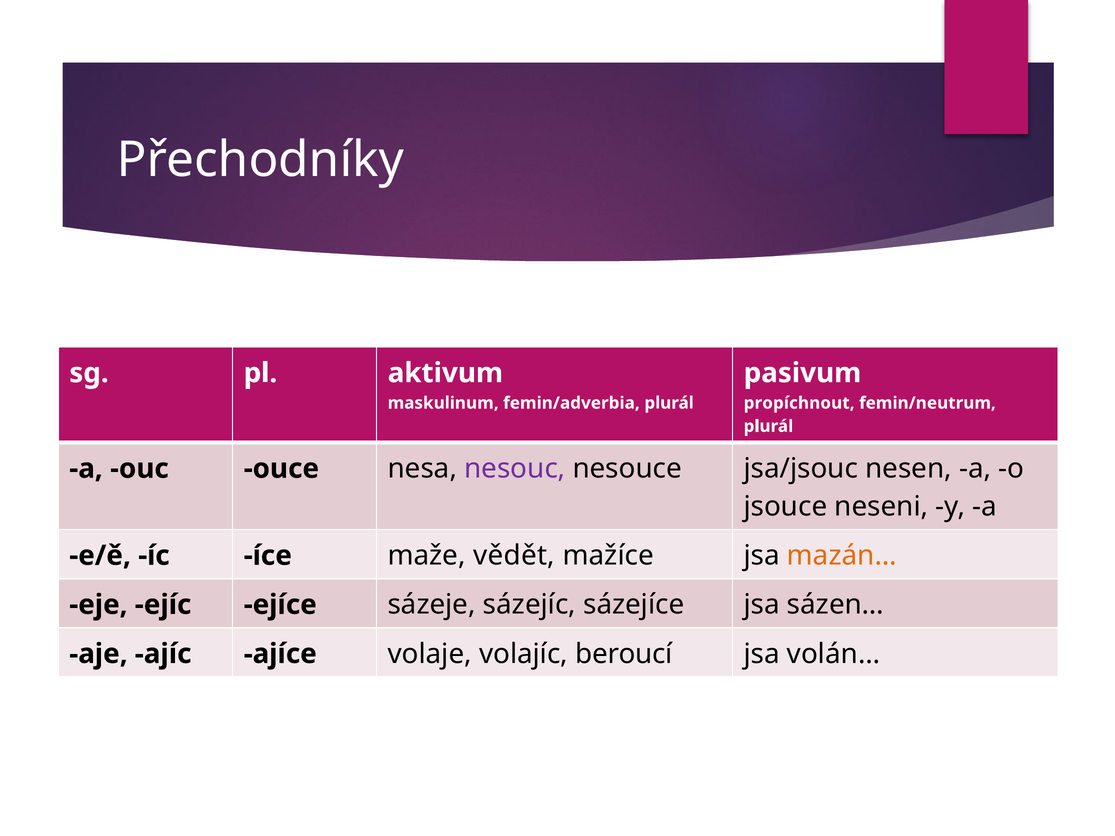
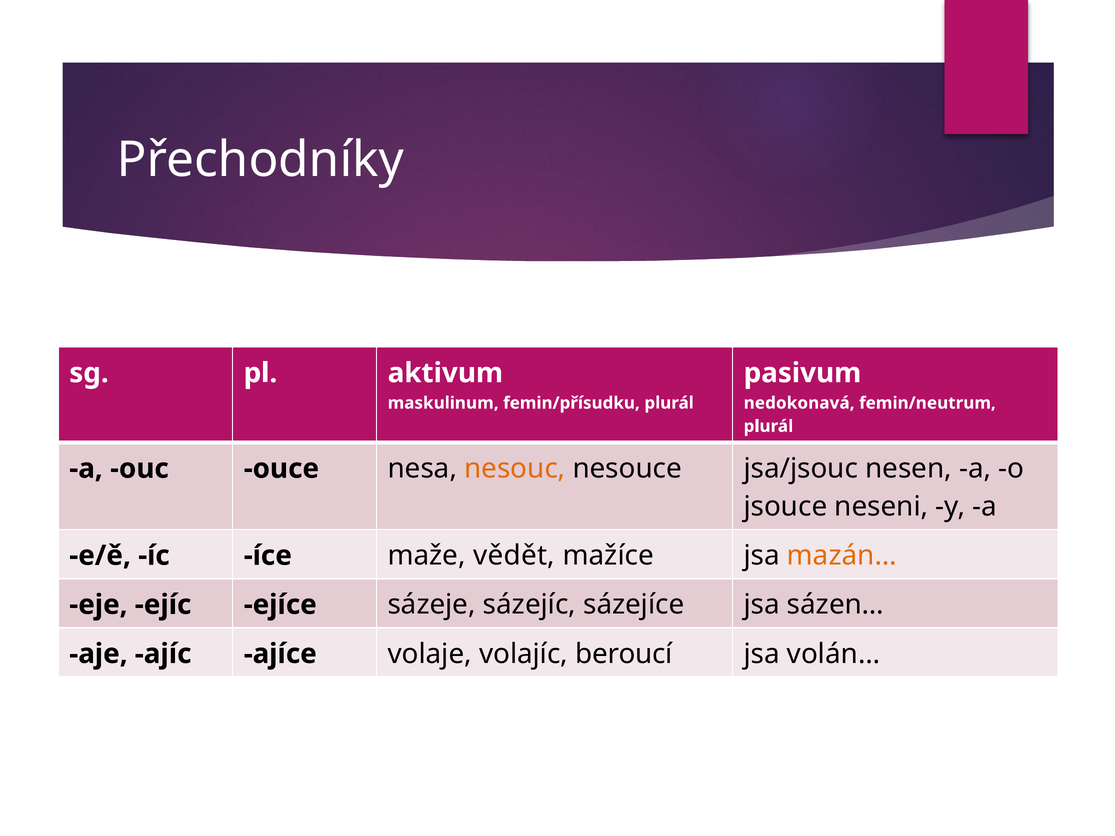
femin/adverbia: femin/adverbia -> femin/přísudku (571, 403)
propíchnout: propíchnout -> nedokonavá (799, 403)
nesouc colour: purple -> orange (515, 469)
